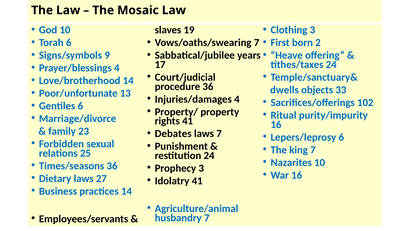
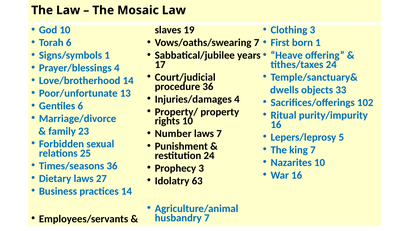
born 2: 2 -> 1 (318, 43)
Signs/symbols 9: 9 -> 1 (107, 55)
rights 41: 41 -> 10 (188, 121)
Debates: Debates -> Number (173, 134)
Lepers/leprosy 6: 6 -> 5 (341, 137)
Idolatry 41: 41 -> 63 (197, 181)
